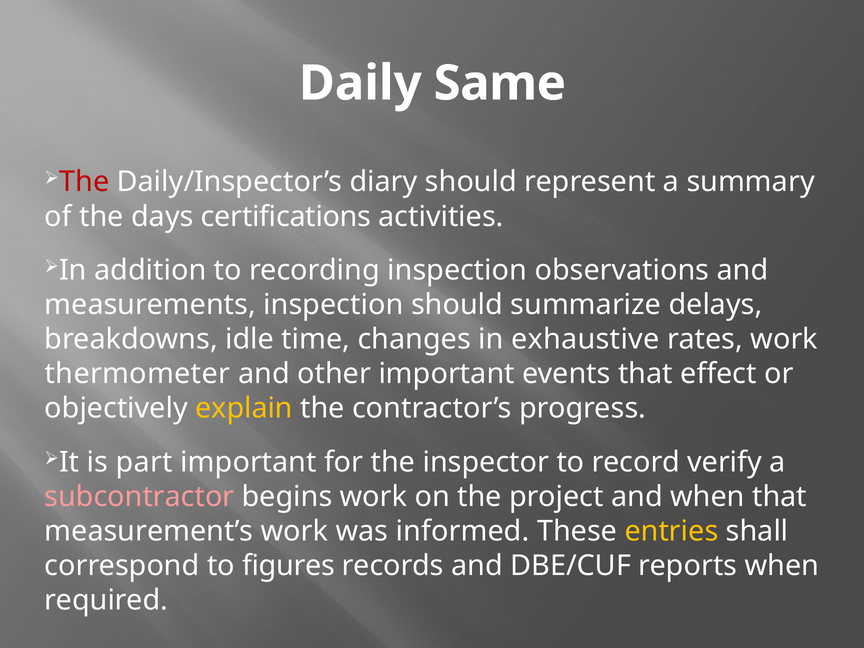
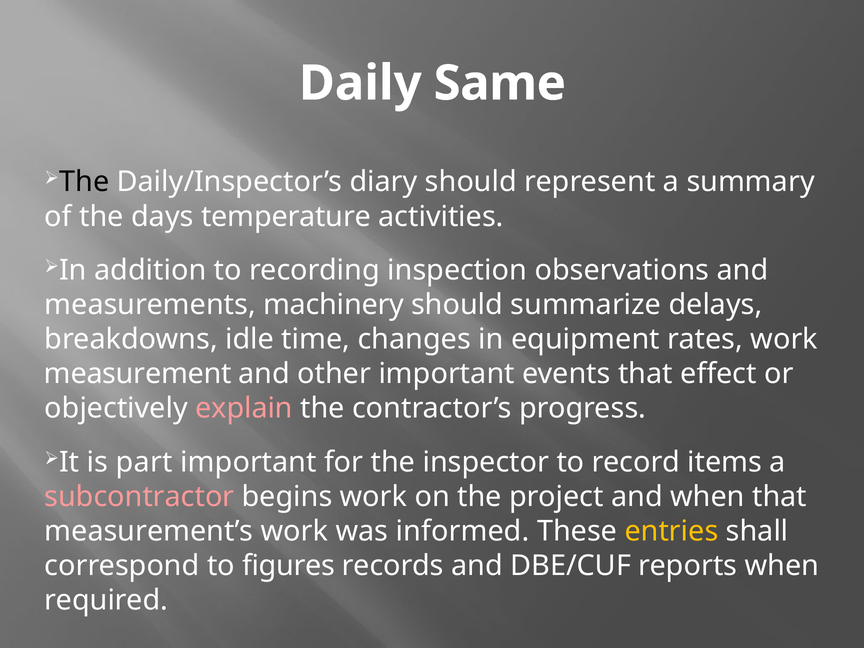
The colour: red -> black (84, 182)
certifications: certifications -> temperature (286, 217)
measurements inspection: inspection -> machinery (334, 305)
exhaustive: exhaustive -> equipment (585, 339)
thermometer: thermometer -> measurement (138, 374)
explain colour: yellow -> pink (244, 408)
verify: verify -> items (725, 462)
